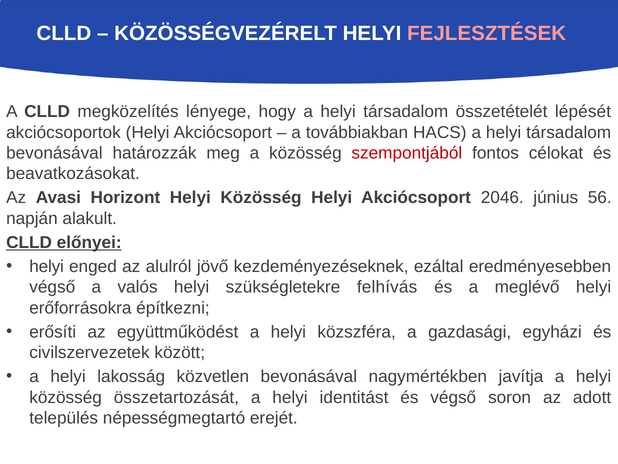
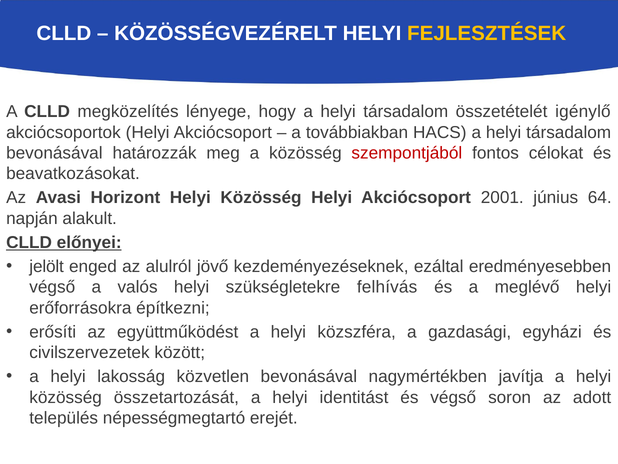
FEJLESZTÉSEK colour: pink -> yellow (487, 34)
lépését: lépését -> igénylő (583, 112)
2046: 2046 -> 2001 (502, 198)
56: 56 -> 64 (600, 198)
helyi: helyi -> jelölt (47, 266)
